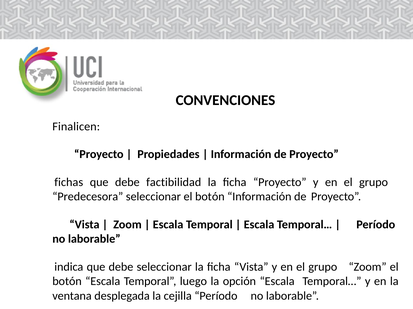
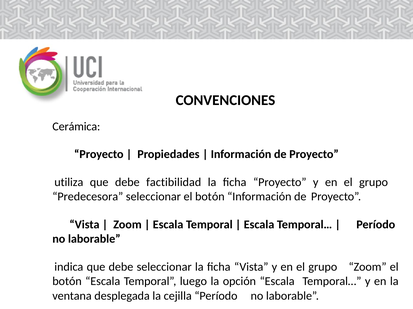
Finalicen: Finalicen -> Cerámica (76, 127)
fichas: fichas -> utiliza (69, 183)
